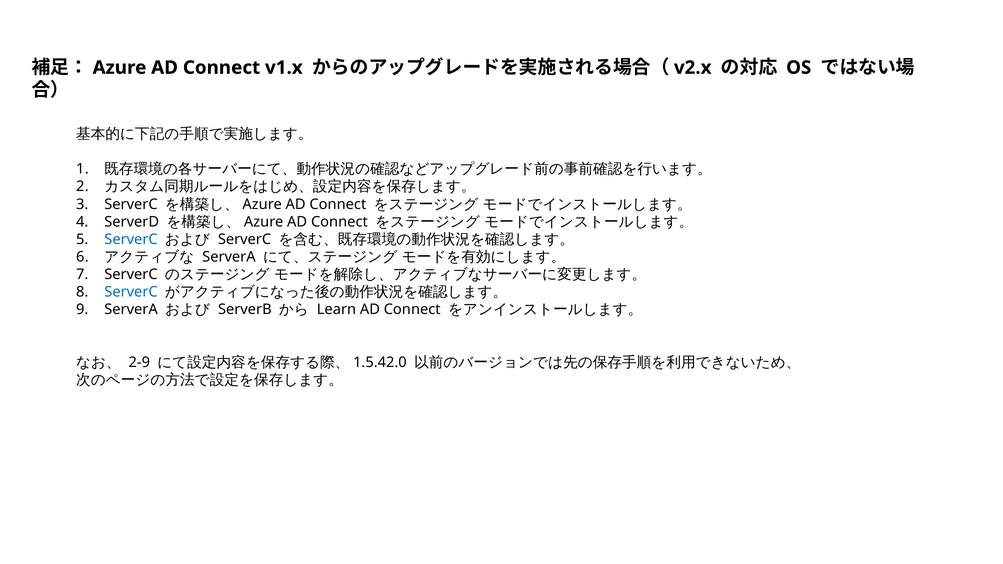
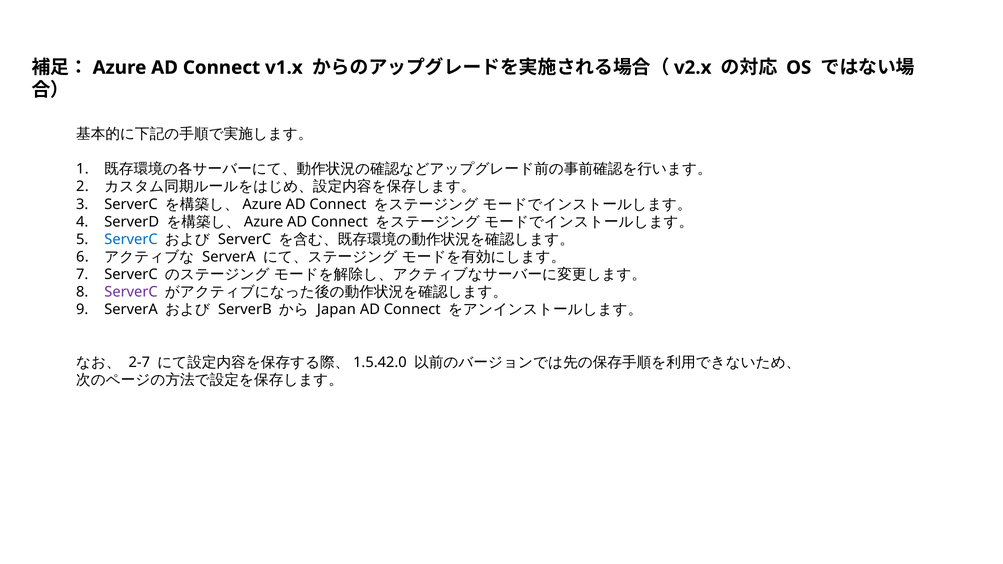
ServerC colour: blue -> purple (131, 292)
Learn: Learn -> Japan (336, 310)
2-9: 2-9 -> 2-7 (139, 362)
